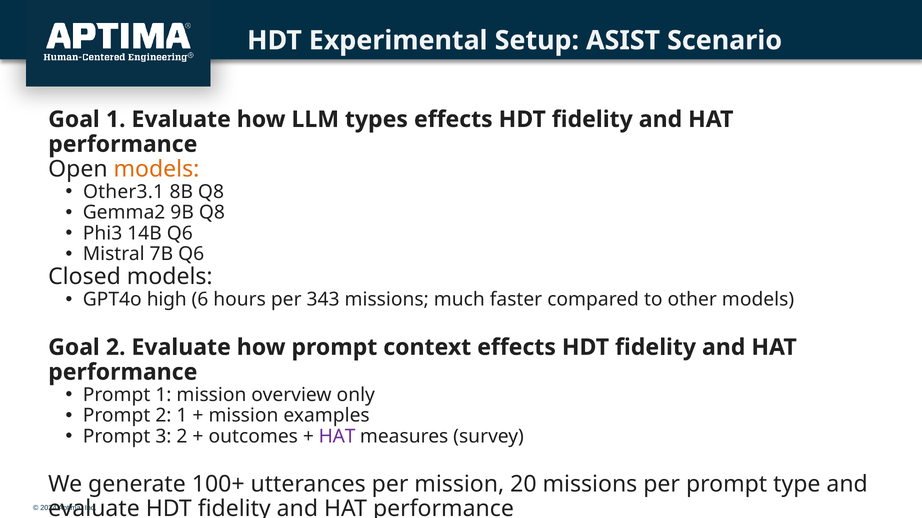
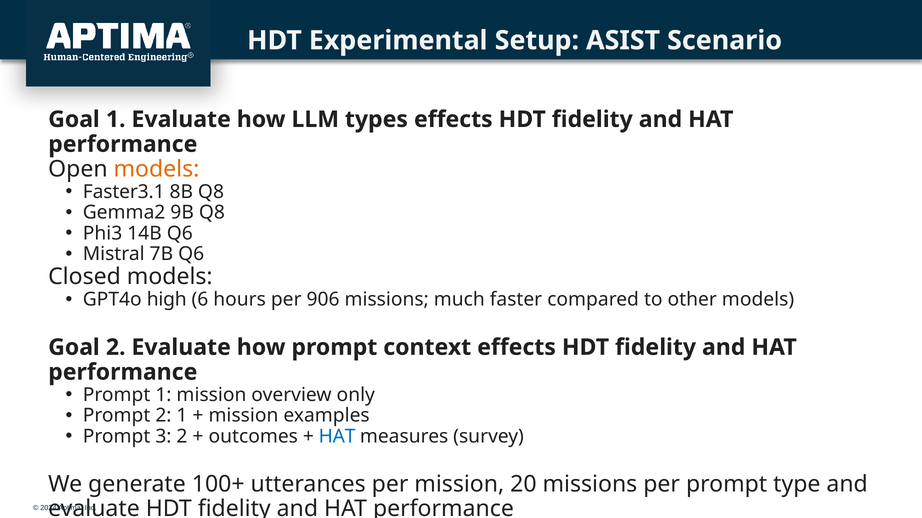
Other3.1: Other3.1 -> Faster3.1 (124, 192)
343: 343 -> 906 (323, 300)
HAT colour: purple -> blue (337, 437)
